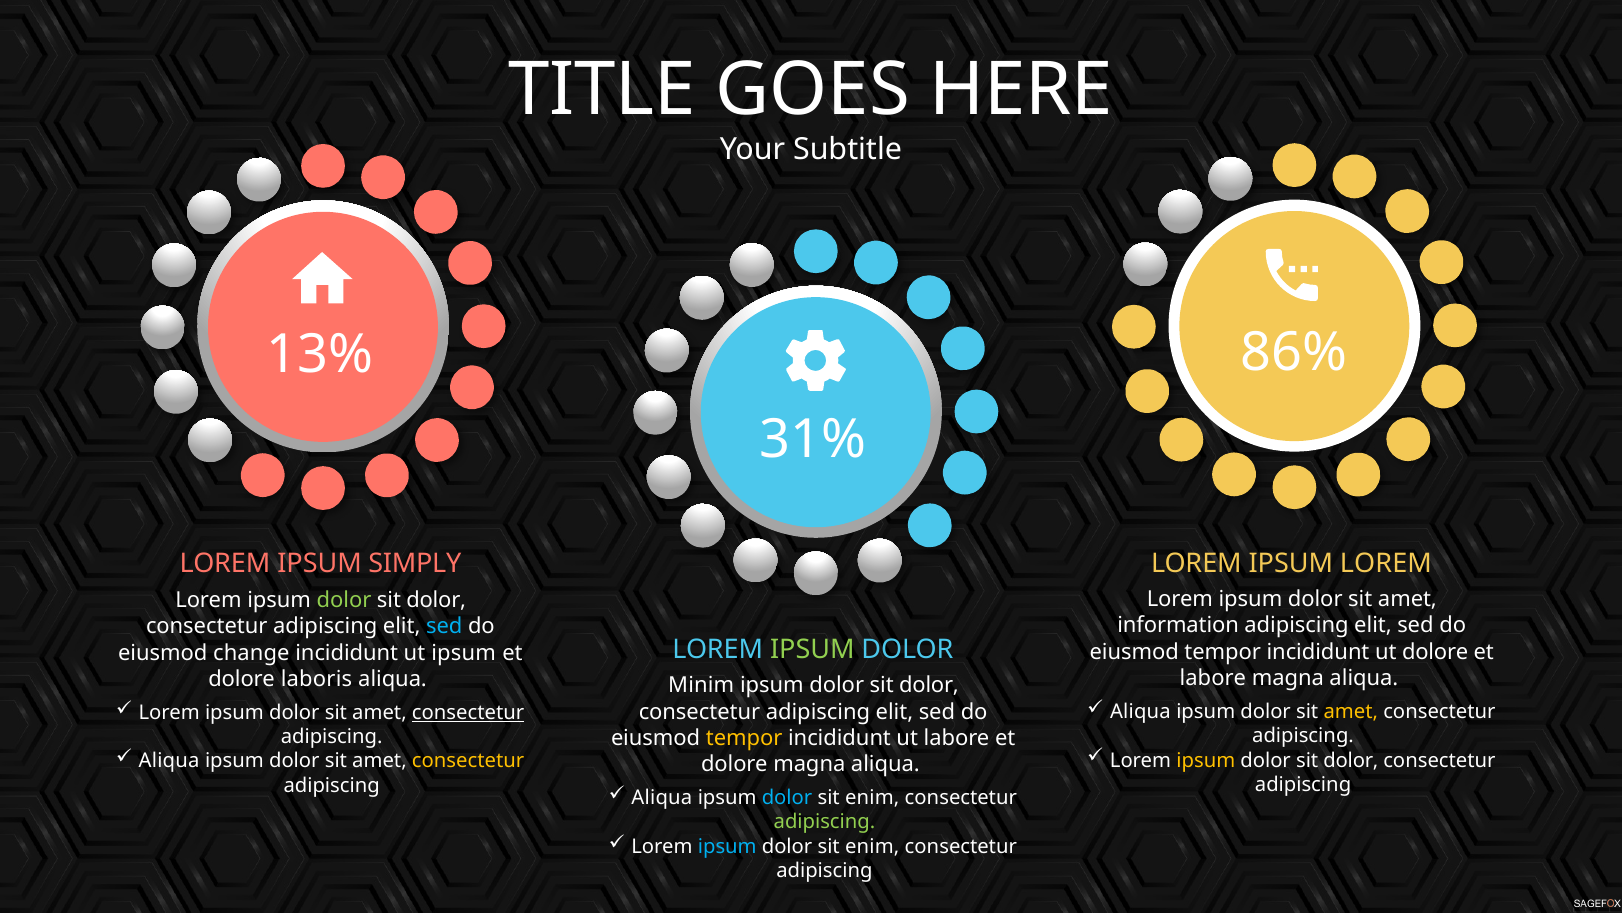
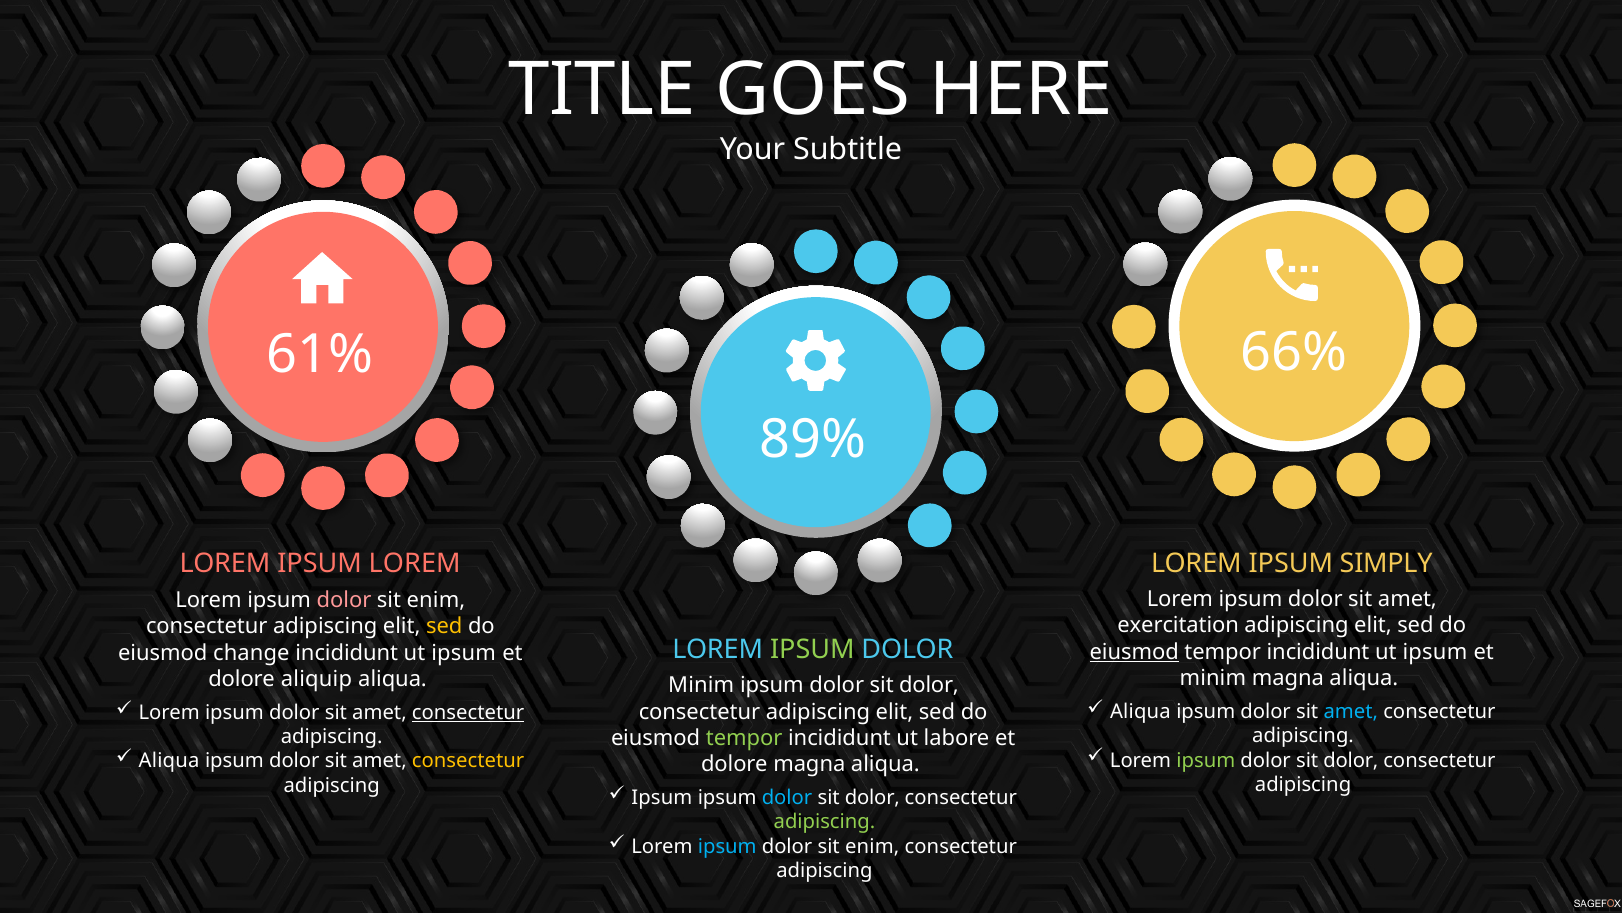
86%: 86% -> 66% (1294, 352)
13%: 13% -> 61% (320, 355)
31%: 31% -> 89% (813, 439)
IPSUM LOREM: LOREM -> SIMPLY (1386, 563)
IPSUM SIMPLY: SIMPLY -> LOREM (415, 563)
dolor colour: light green -> pink (344, 600)
dolor: dolor -> enim (436, 600)
information: information -> exercitation (1178, 625)
sed colour: light blue -> yellow (444, 626)
eiusmod underline: none -> present (1134, 652)
tempor incididunt ut dolore: dolore -> ipsum (1435, 652)
labore: labore -> minim (1213, 678)
laboris: laboris -> aliquip (316, 679)
amet colour: yellow -> light blue (1351, 711)
tempor colour: yellow -> light green (744, 738)
ipsum colour: yellow -> light green (1206, 760)
Aliqua: Aliqua -> Ipsum (662, 797)
enim: enim -> dolor (872, 797)
